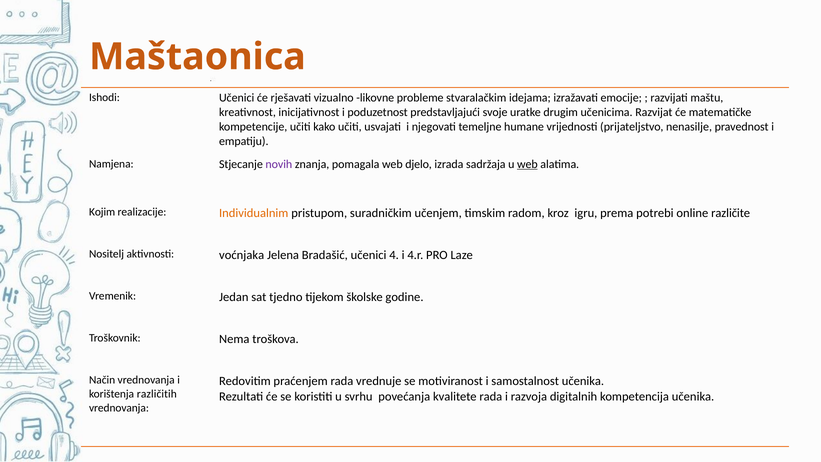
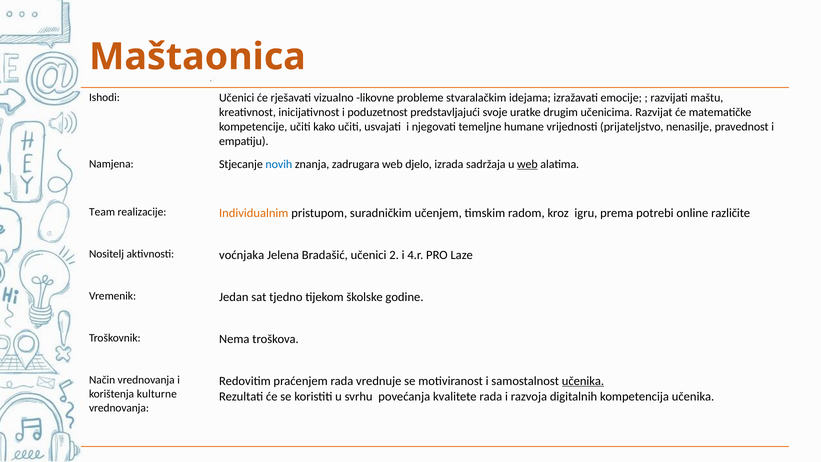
novih colour: purple -> blue (279, 164)
pomagala: pomagala -> zadrugara (356, 164)
Kojim: Kojim -> Team (102, 212)
4: 4 -> 2 (394, 255)
učenika underline: none -> present (583, 381)
različitih: različitih -> kulturne (157, 394)
